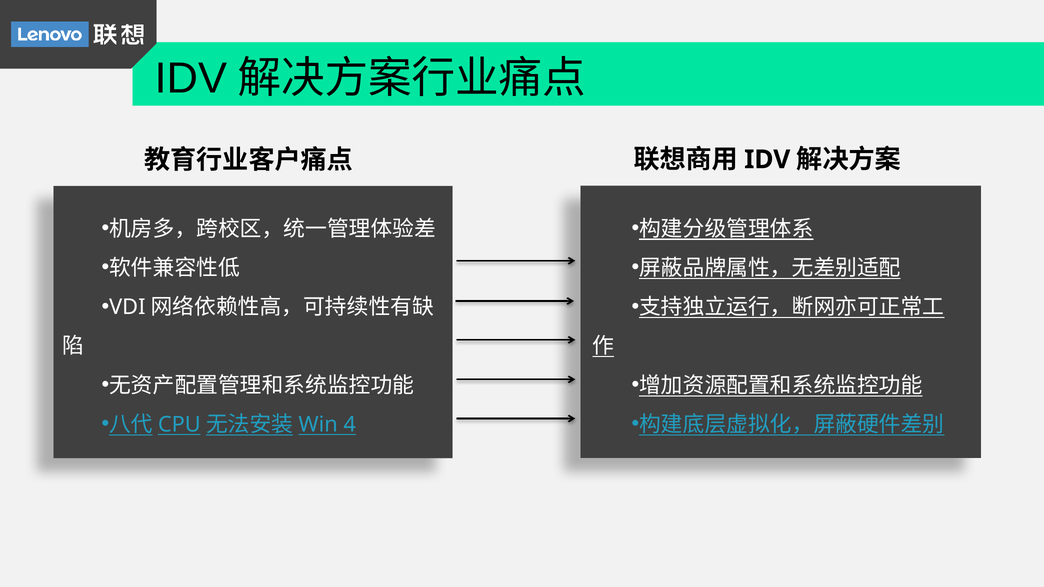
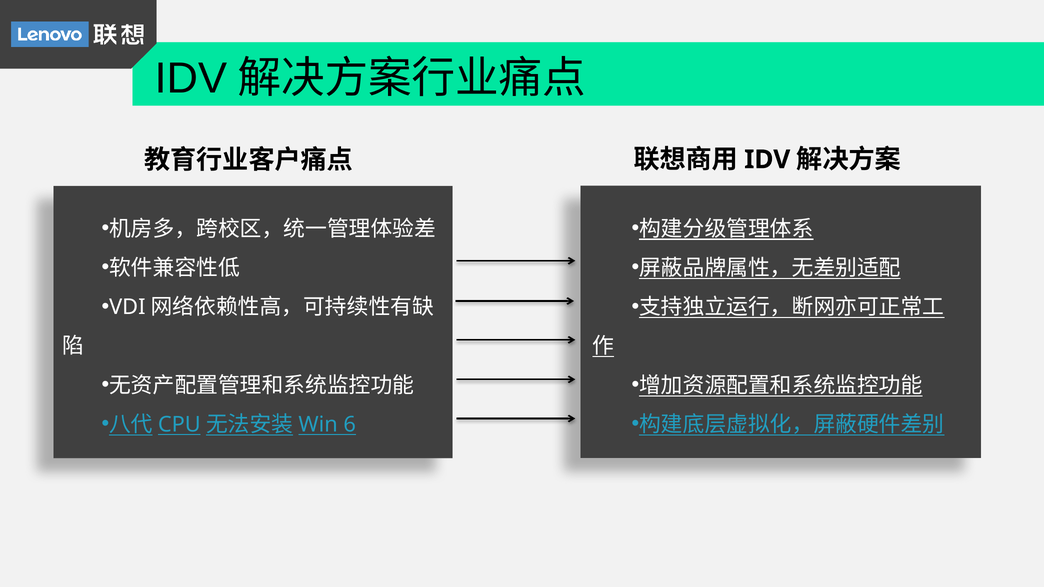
4: 4 -> 6 (350, 425)
